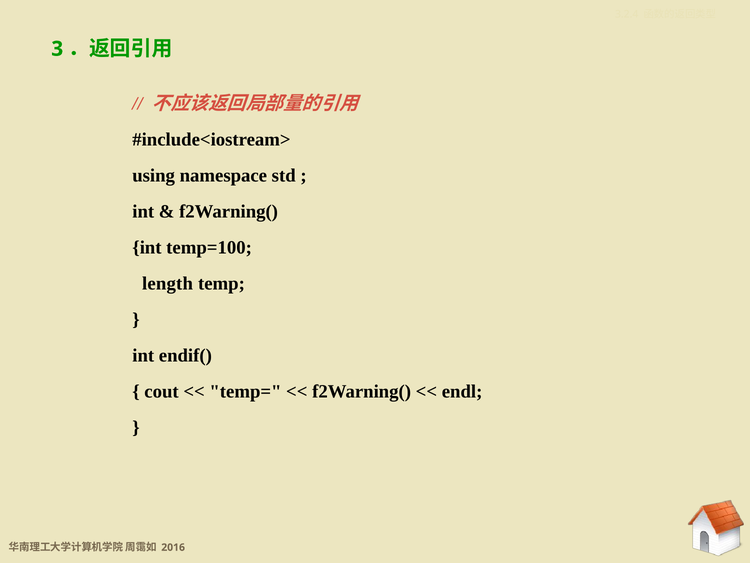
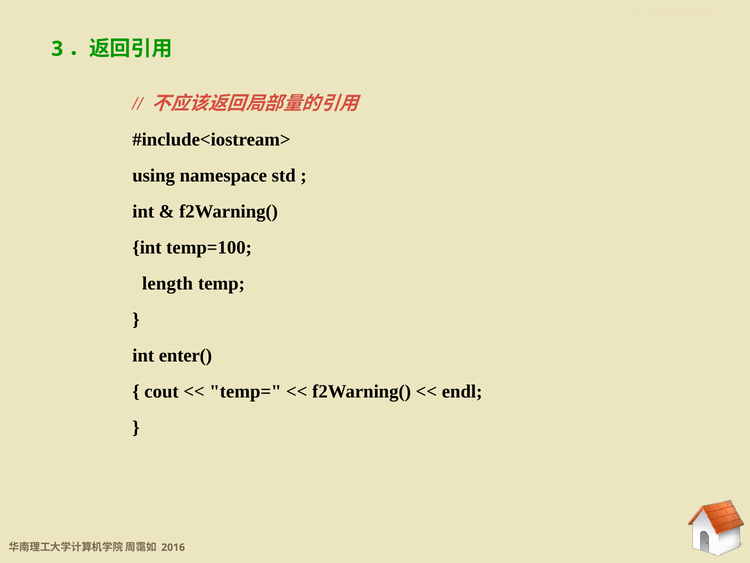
endif(: endif( -> enter( (185, 355)
